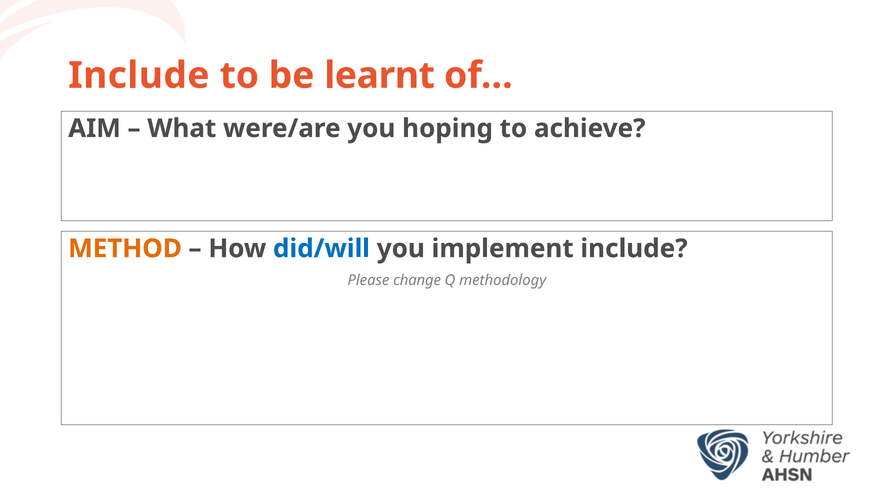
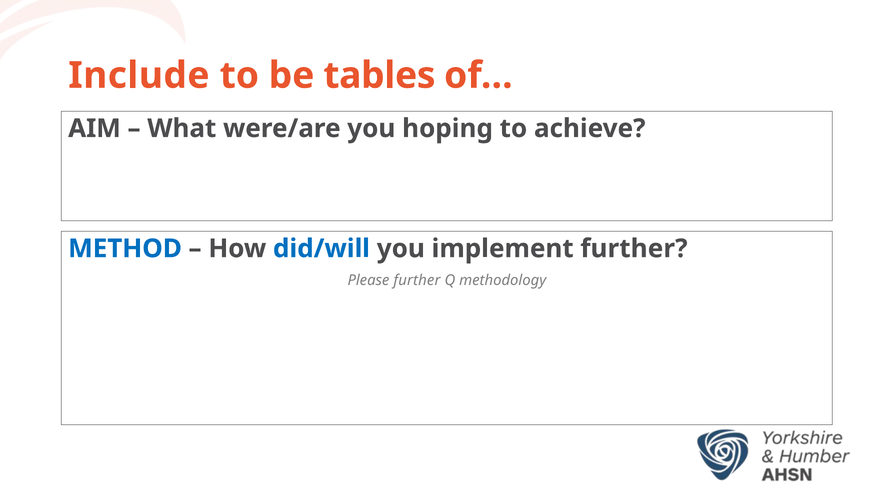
learnt: learnt -> tables (379, 75)
METHOD colour: orange -> blue (125, 249)
implement include: include -> further (634, 249)
Please change: change -> further (417, 280)
